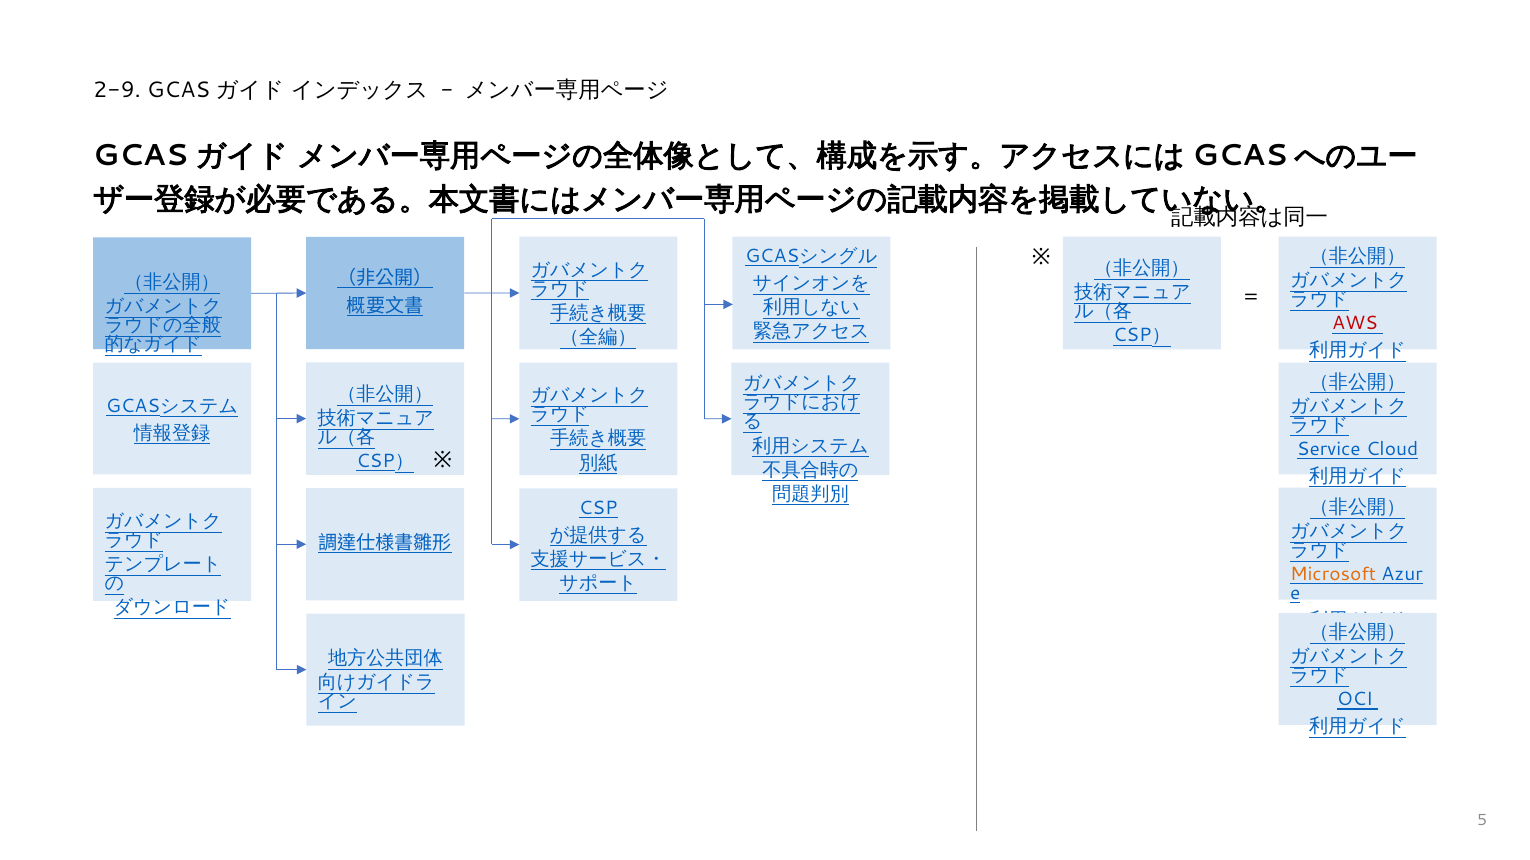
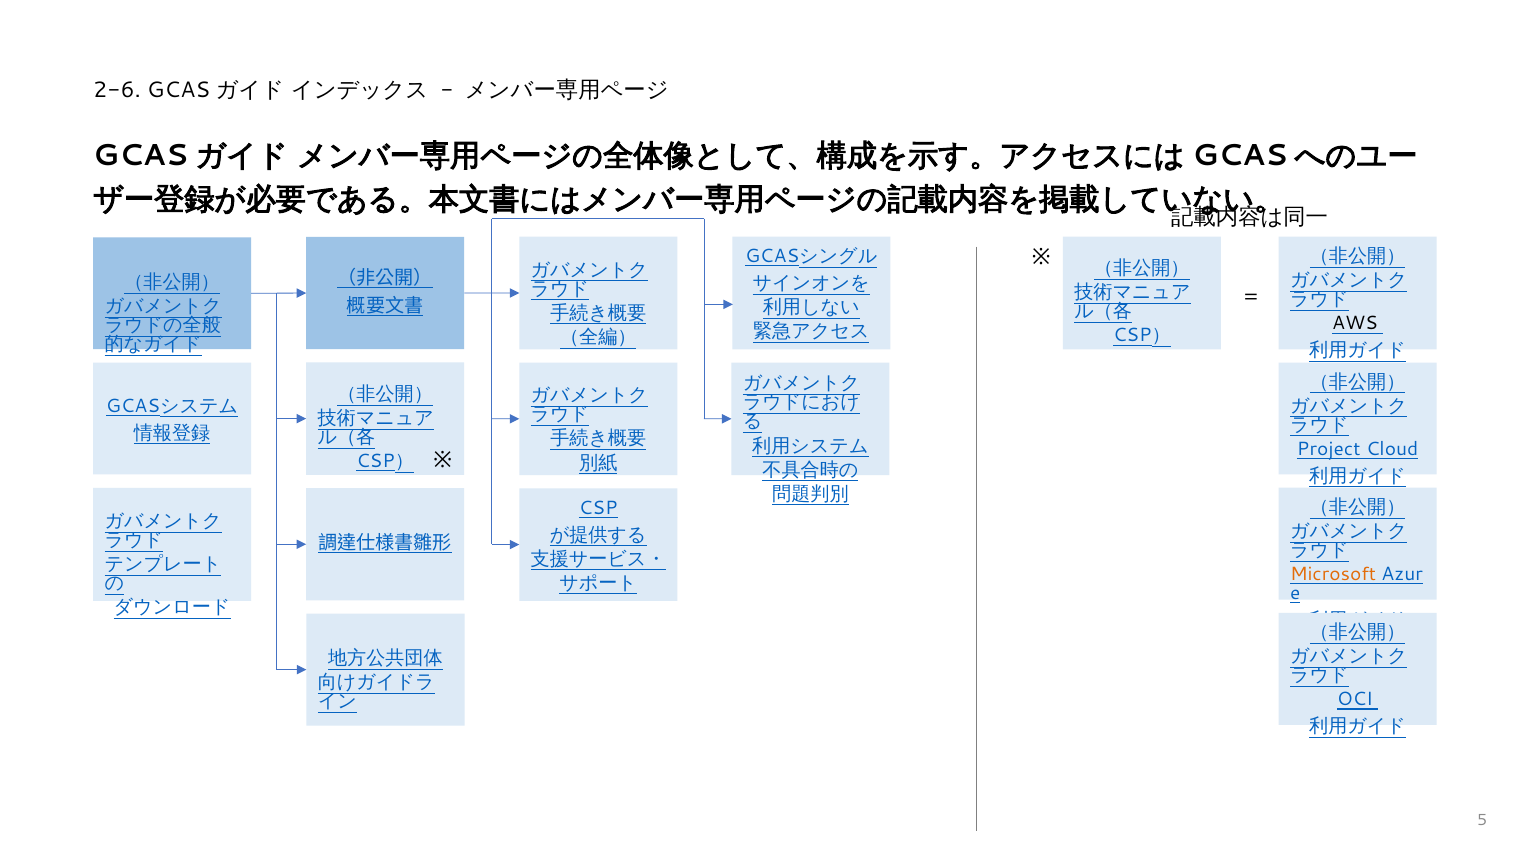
2-9: 2-9 -> 2-6 (117, 90)
AWS colour: red -> black (1355, 324)
Service: Service -> Project (1329, 449)
